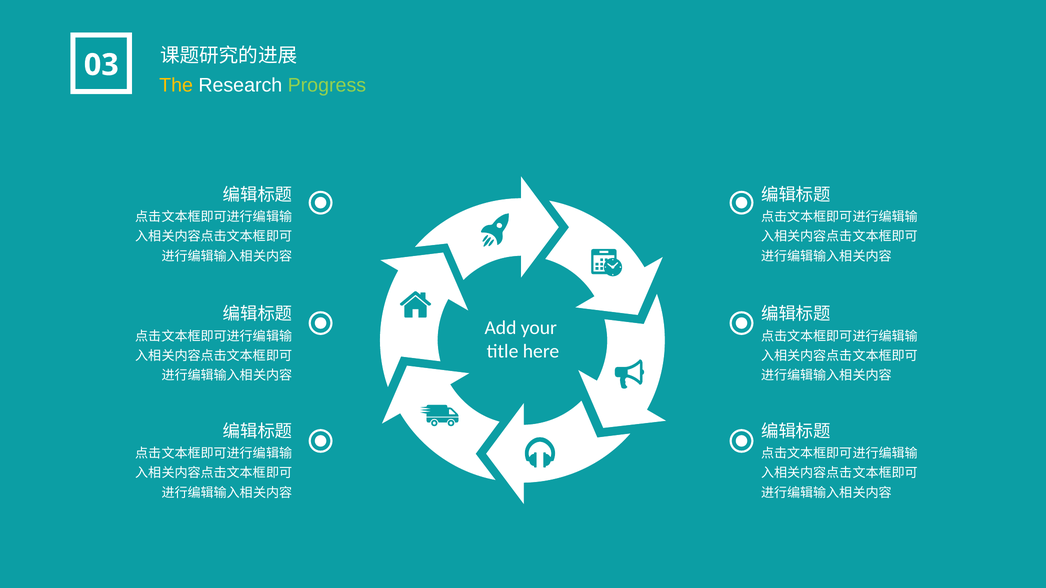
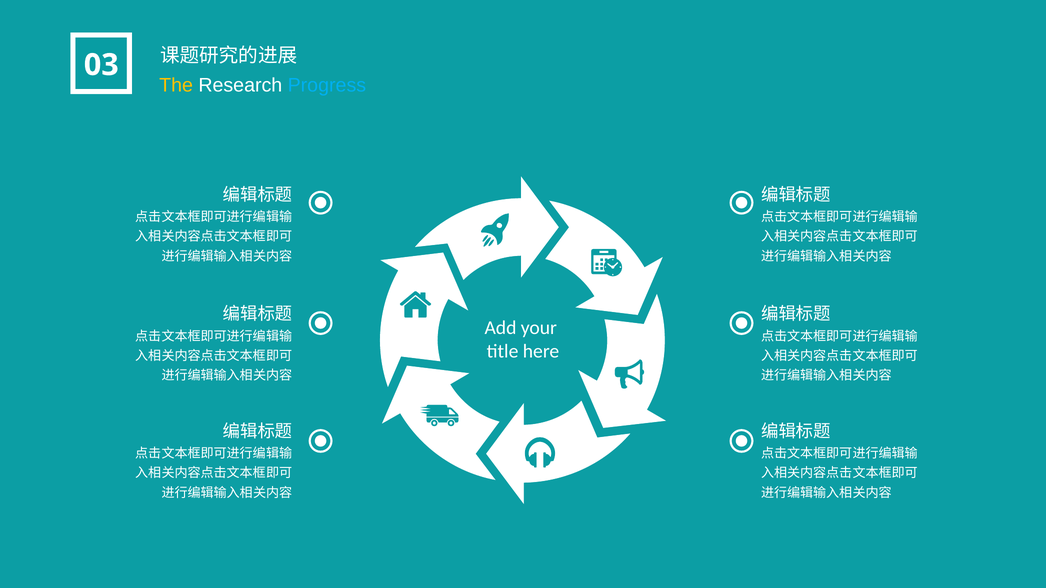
Progress colour: light green -> light blue (327, 85)
